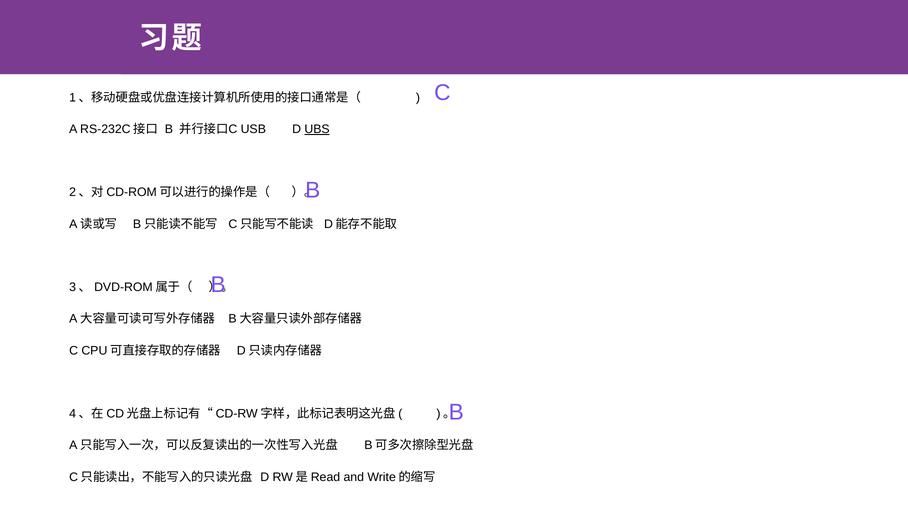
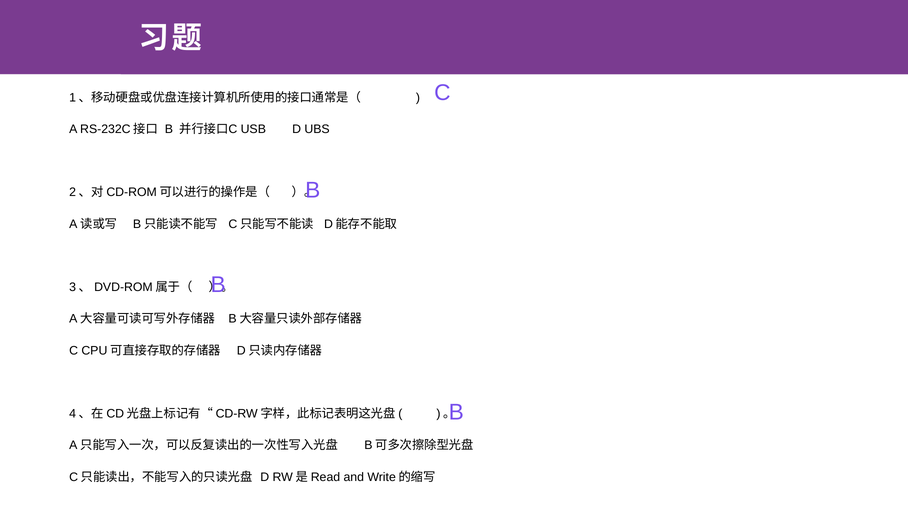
UBS underline: present -> none (317, 129)
